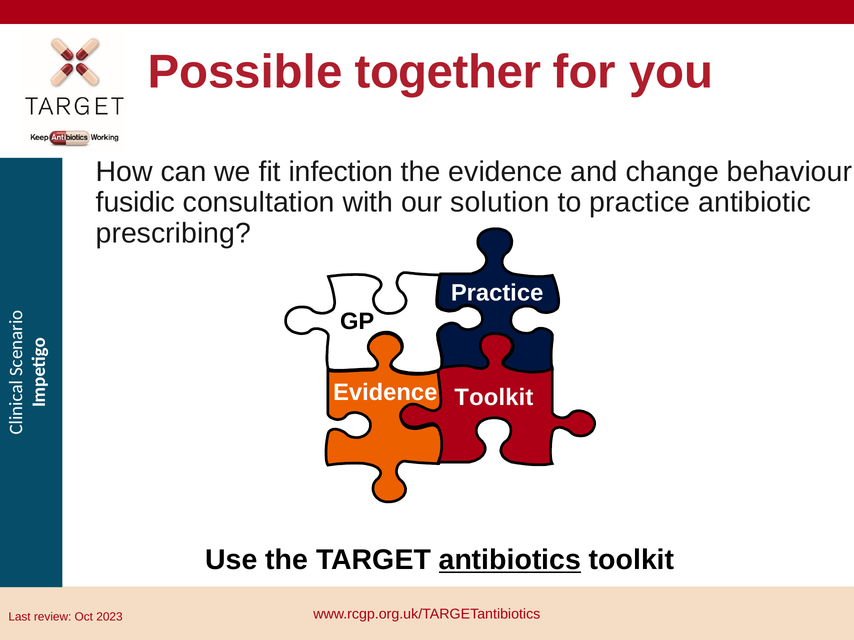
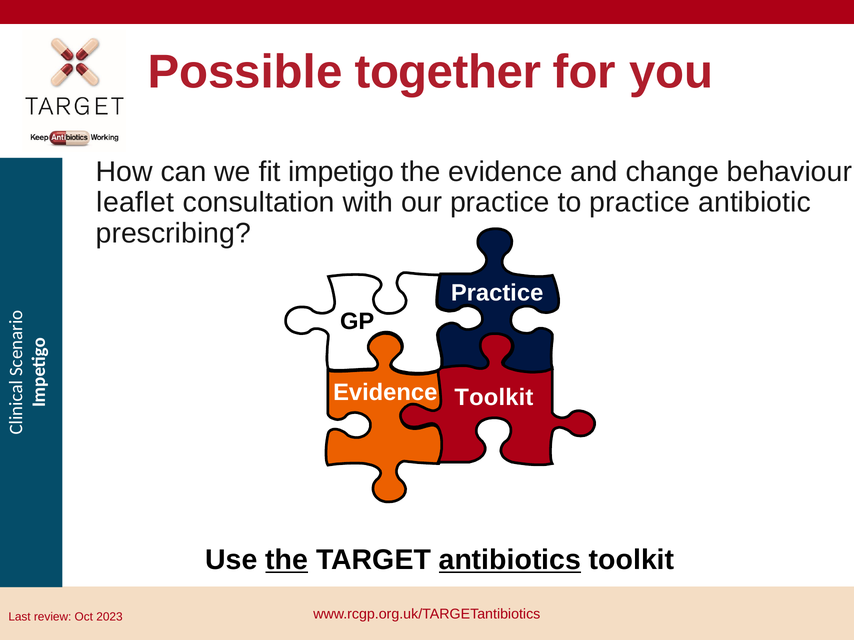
infection: infection -> impetigo (341, 172)
fusidic: fusidic -> leaflet (135, 203)
our solution: solution -> practice (500, 203)
the underline: none -> present (287, 560)
